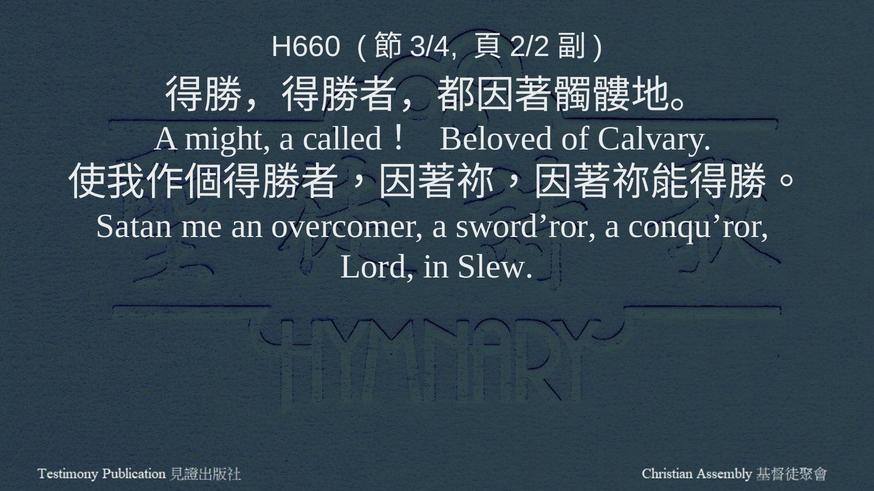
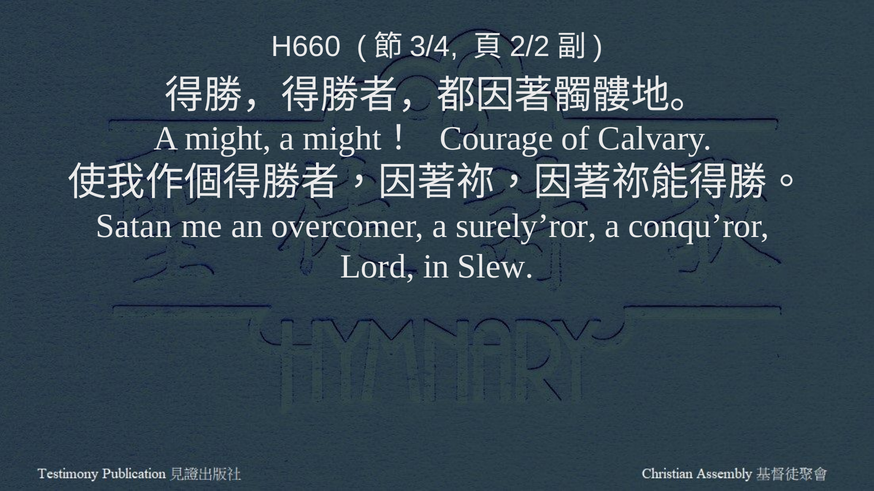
called: called -> might (342, 139)
Beloved: Beloved -> Courage (497, 139)
sword’ror: sword’ror -> surely’ror (526, 226)
